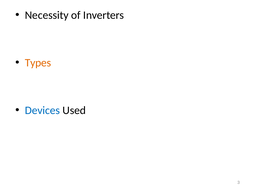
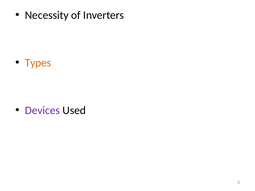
Devices colour: blue -> purple (42, 110)
